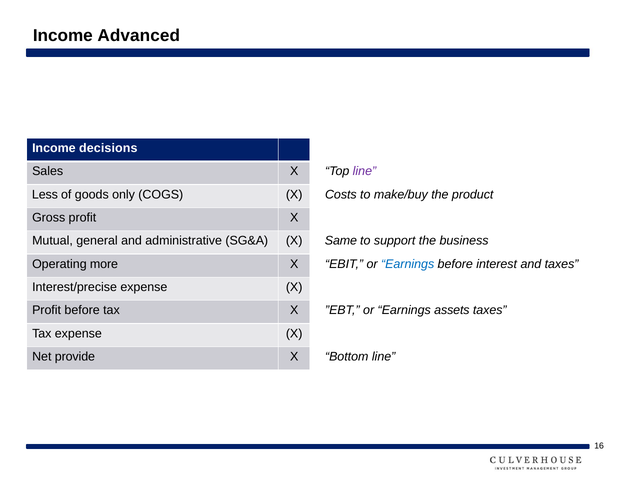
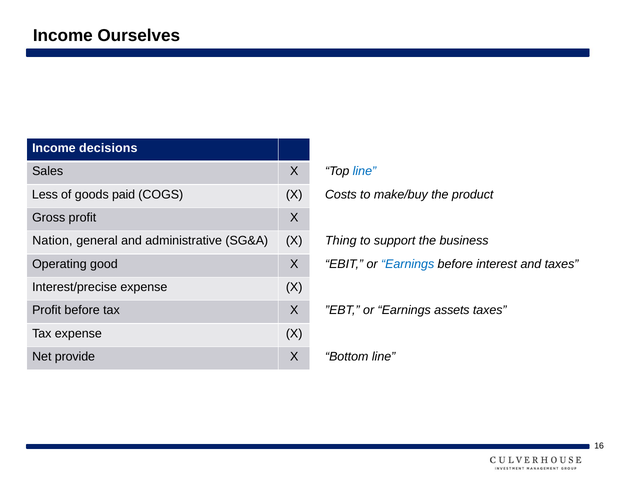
Advanced: Advanced -> Ourselves (139, 35)
line colour: purple -> blue (364, 171)
only: only -> paid (124, 194)
Mutual: Mutual -> Nation (52, 241)
Same: Same -> Thing (341, 241)
more: more -> good (104, 264)
